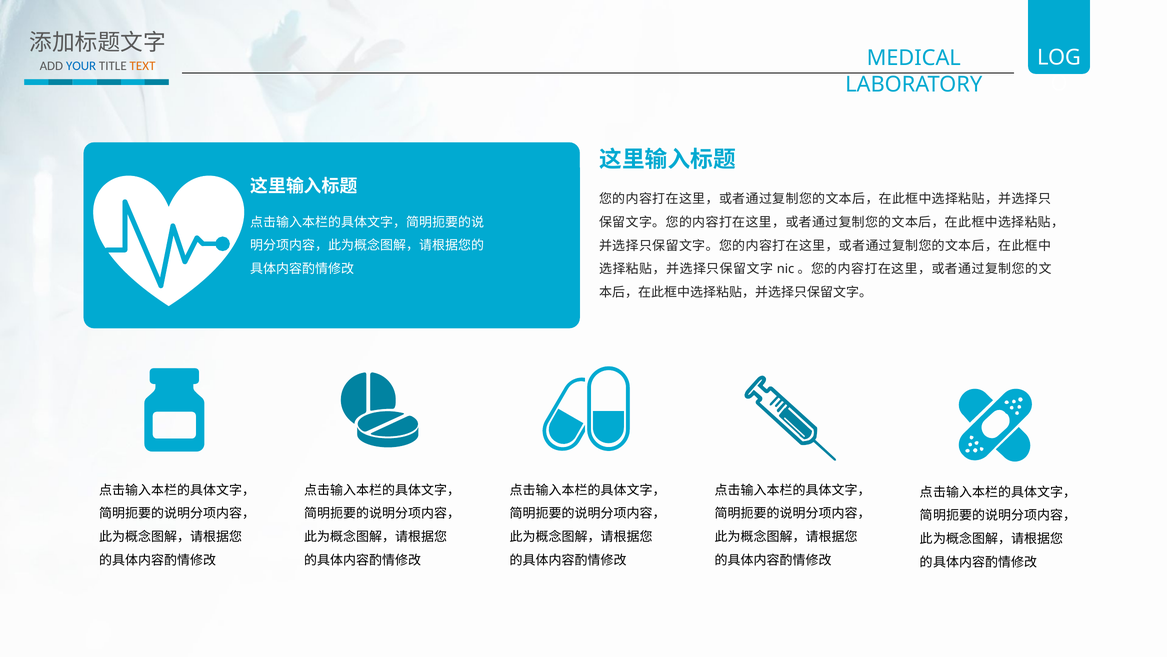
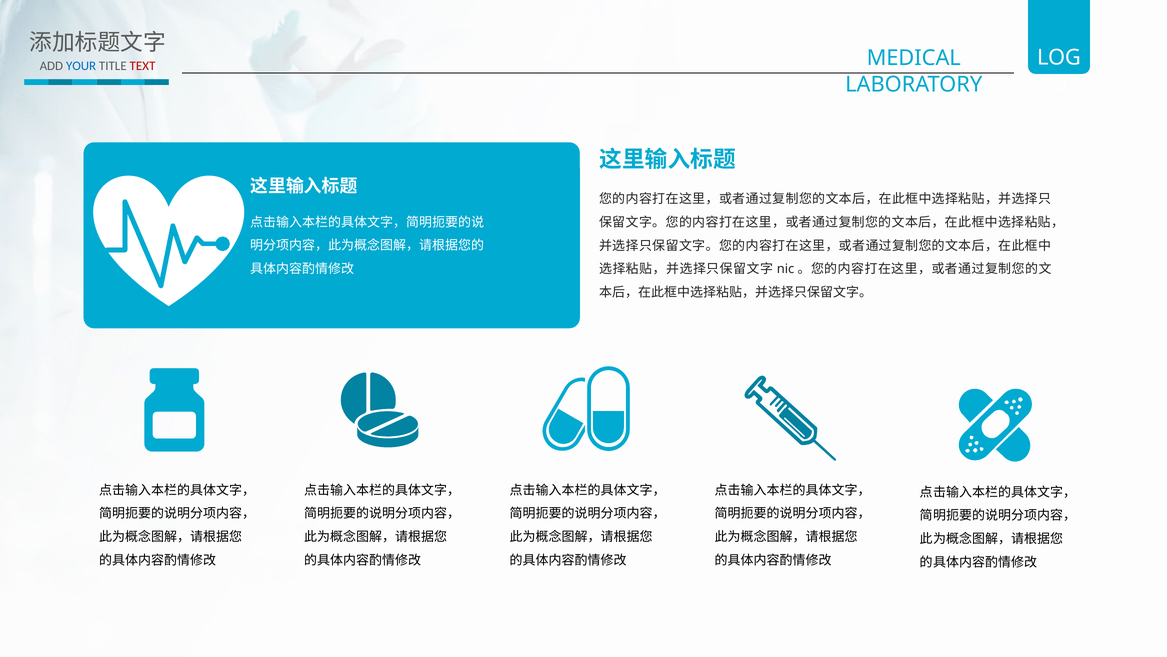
TEXT colour: orange -> red (143, 66)
